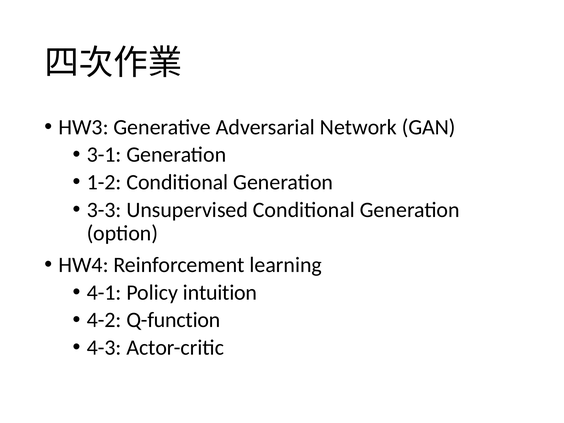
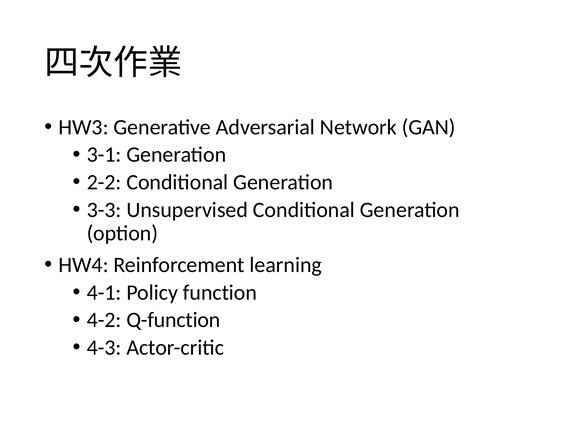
1-2: 1-2 -> 2-2 (104, 182)
intuition: intuition -> function (220, 292)
